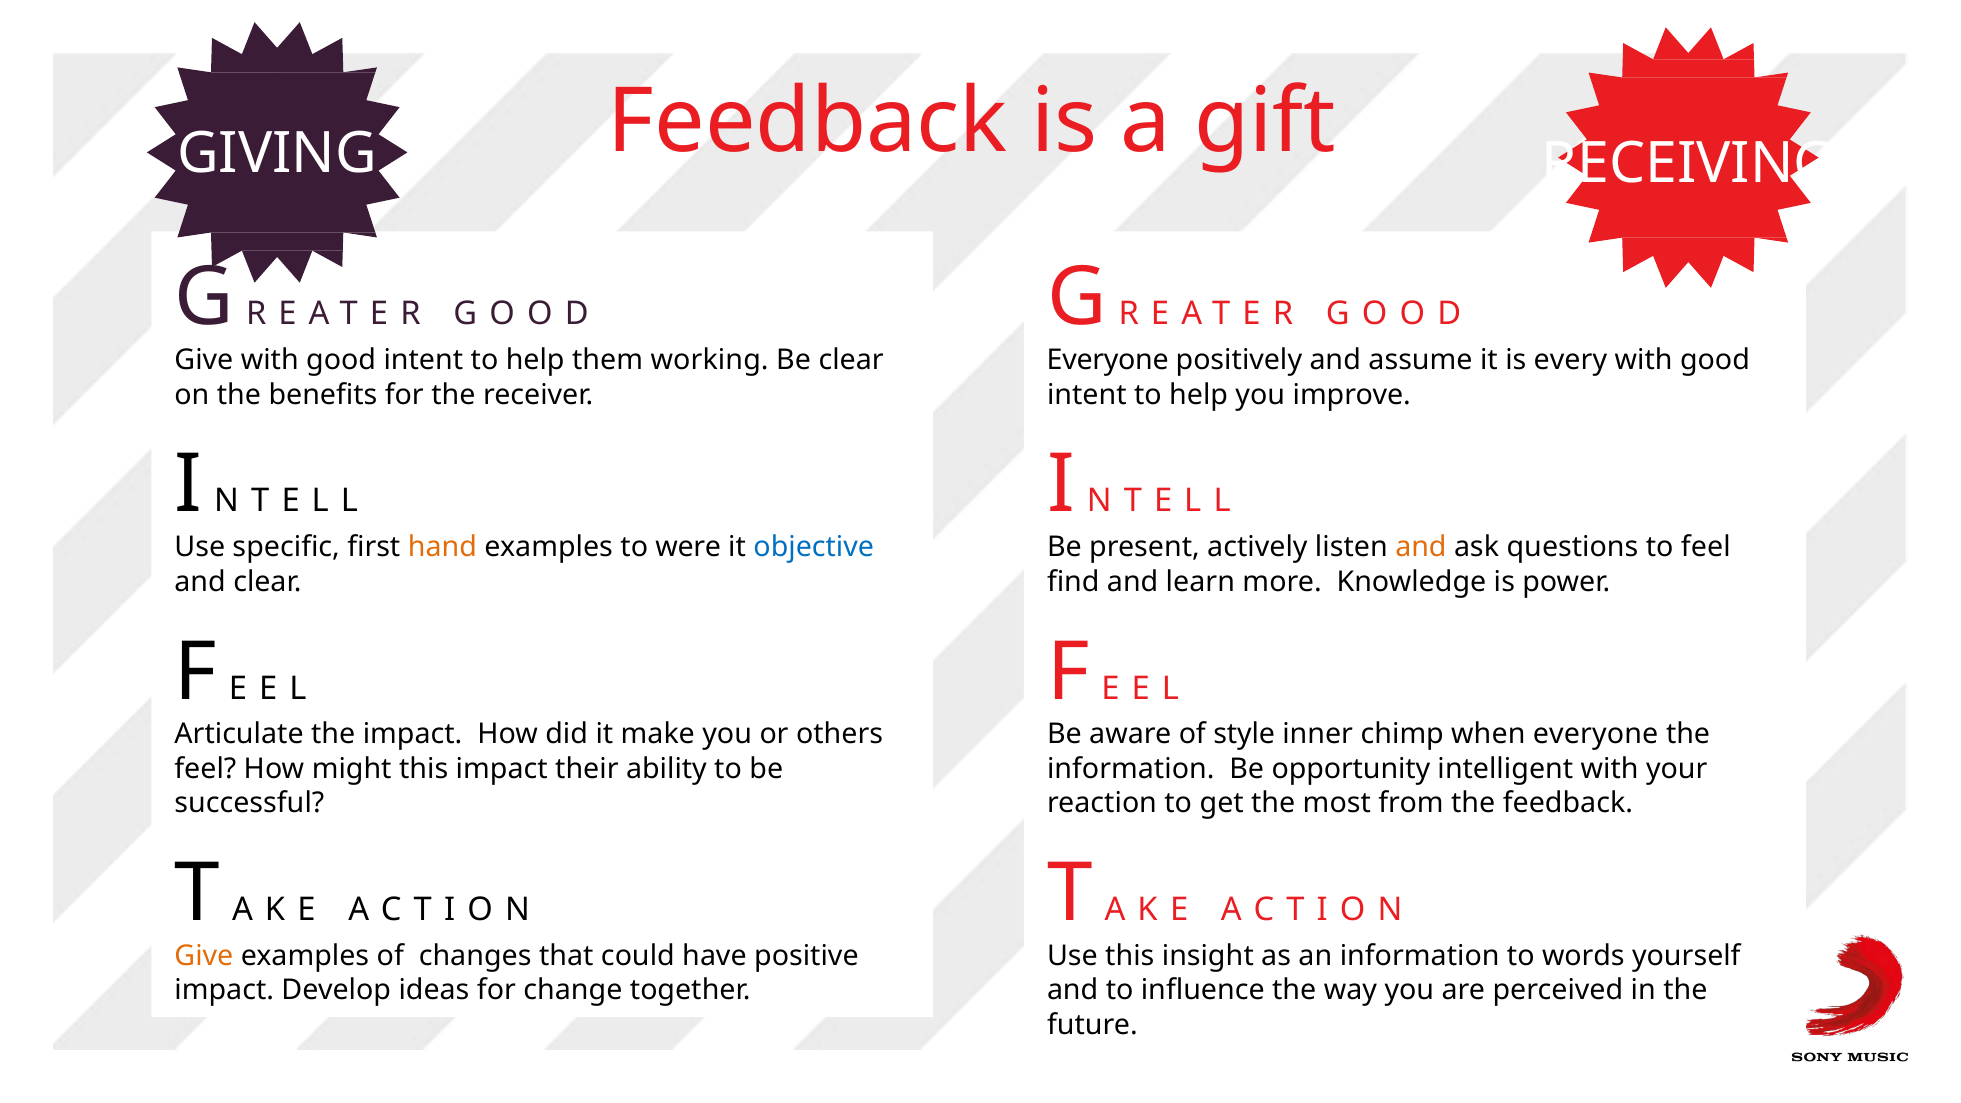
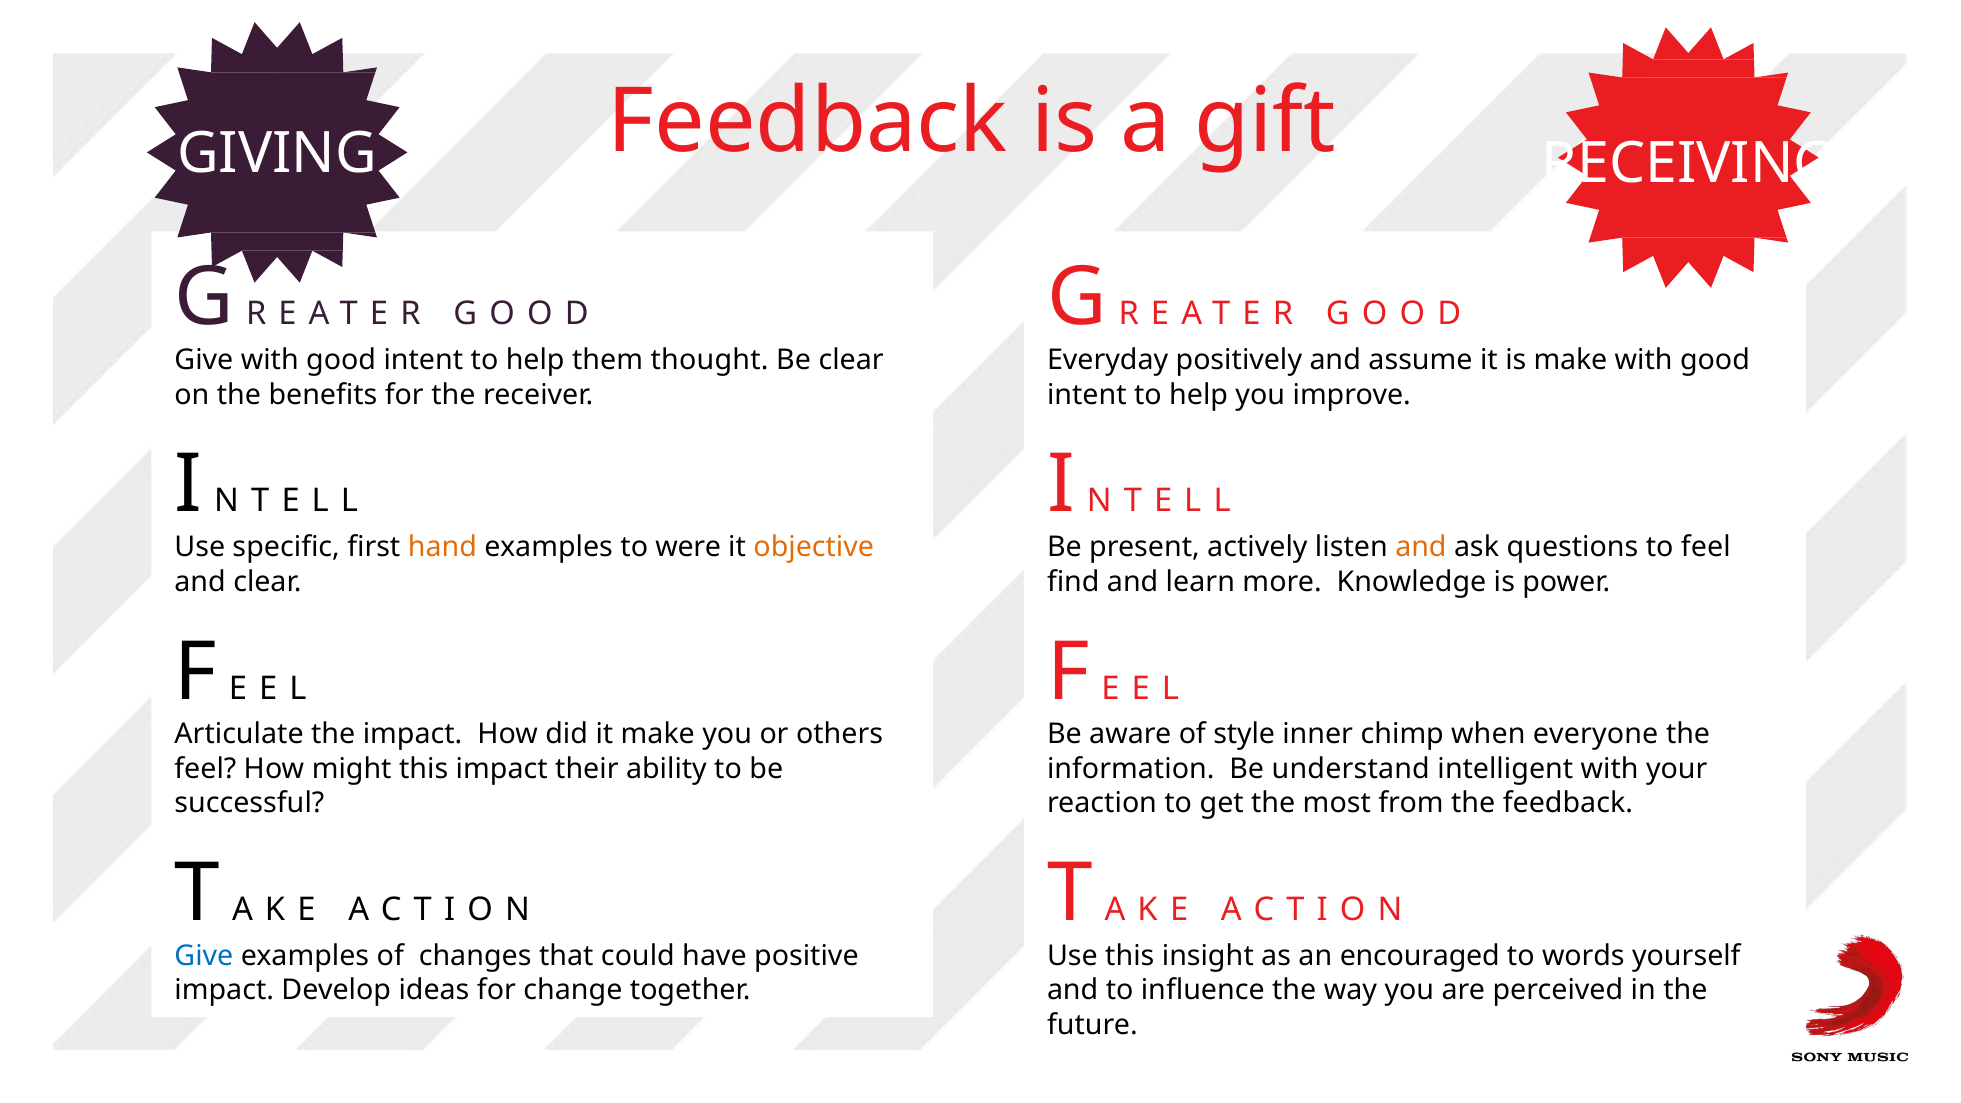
working: working -> thought (710, 360)
Everyone: Everyone -> Everyday (1108, 360)
is every: every -> make (1570, 360)
objective colour: blue -> orange (814, 547)
opportunity: opportunity -> understand (1351, 769)
Give colour: orange -> blue (204, 956)
an information: information -> encouraged (1420, 956)
